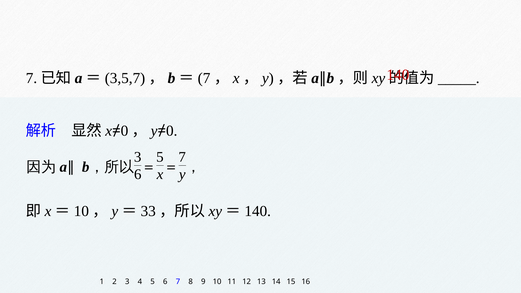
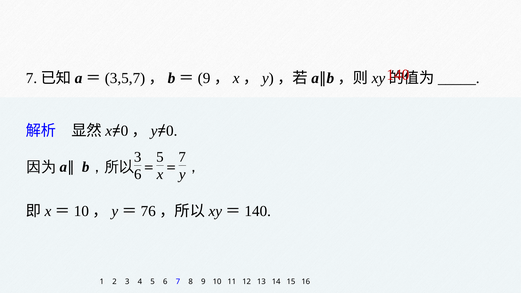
7: 7 -> 9 (204, 78)
33: 33 -> 76 (148, 211)
